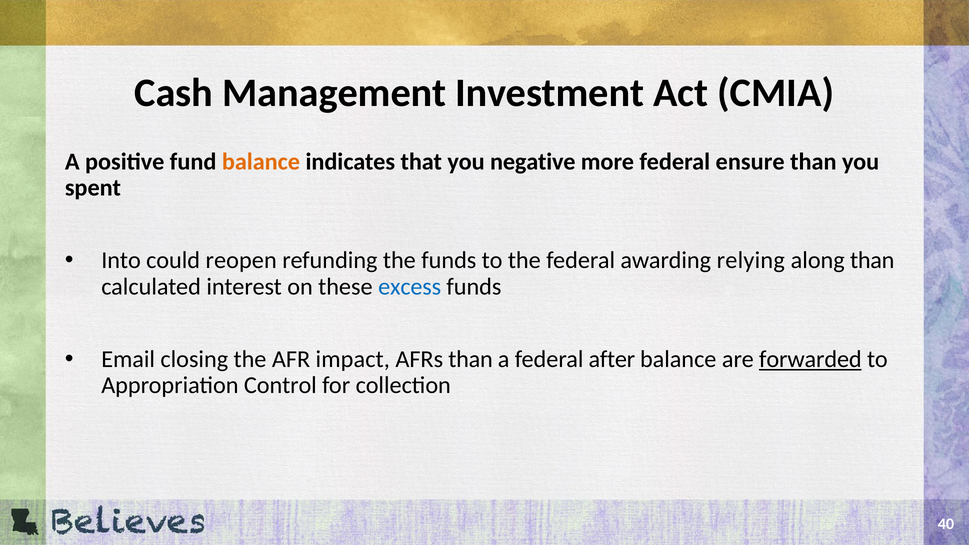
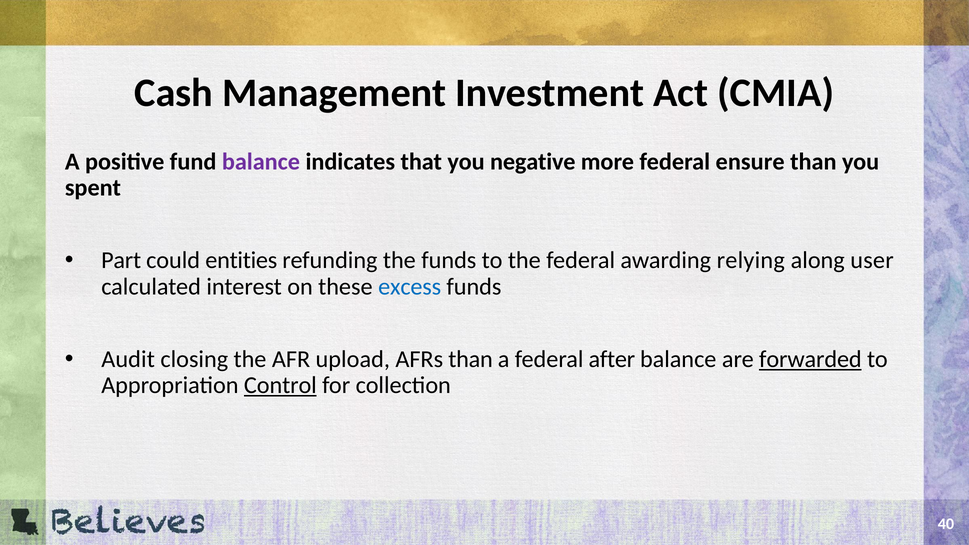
balance colour: orange -> purple (261, 162)
Into: Into -> Part (121, 260)
reopen: reopen -> entities (241, 260)
along than: than -> user (872, 260)
Email: Email -> Audit (128, 359)
impact: impact -> upload (353, 359)
Control underline: none -> present (280, 385)
